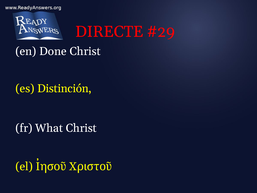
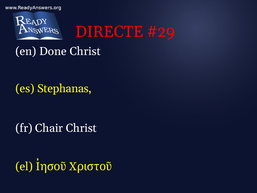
Distinción: Distinción -> Stephanas (64, 88)
What: What -> Chair (49, 128)
